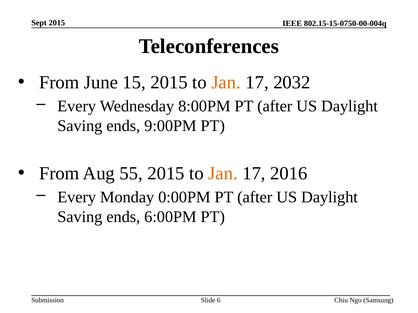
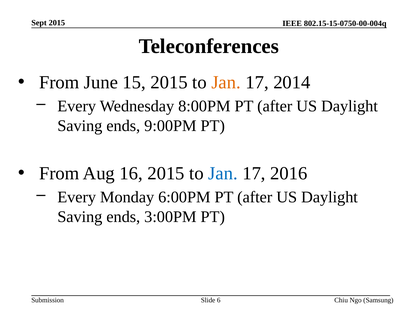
2032: 2032 -> 2014 (292, 82)
55: 55 -> 16 (131, 173)
Jan colour: orange -> blue (223, 173)
0:00PM: 0:00PM -> 6:00PM (184, 197)
6:00PM: 6:00PM -> 3:00PM (170, 217)
